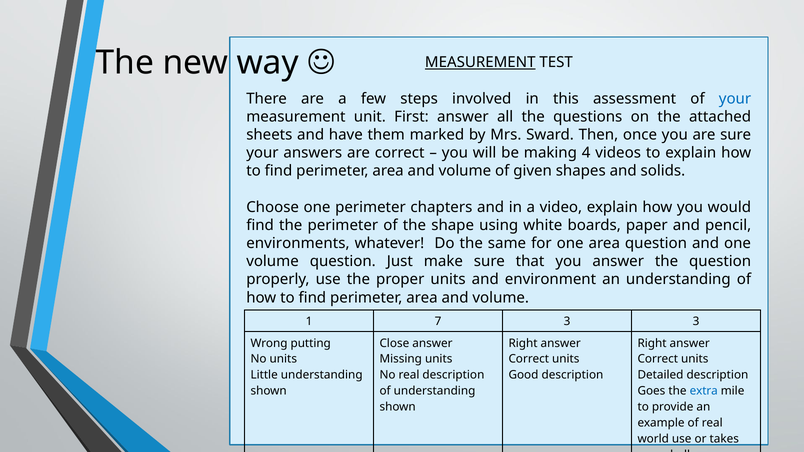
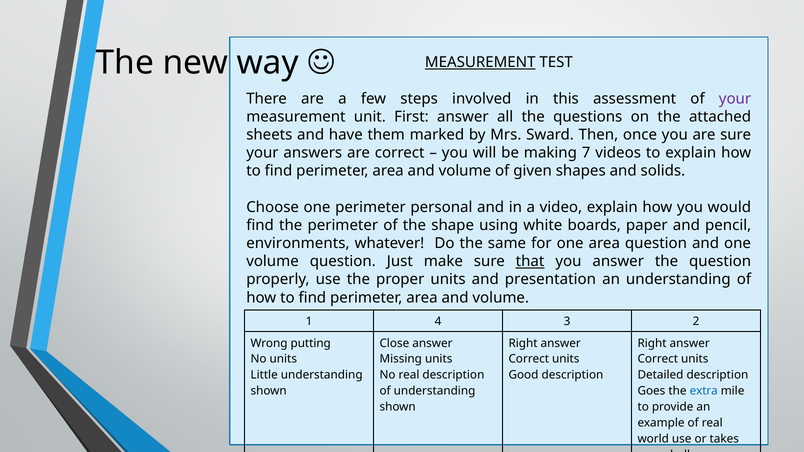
your colour: blue -> purple (735, 99)
4: 4 -> 7 (586, 153)
chapters: chapters -> personal (441, 207)
that underline: none -> present (530, 262)
environment: environment -> presentation (550, 280)
7: 7 -> 4 (438, 322)
3 3: 3 -> 2 (696, 322)
